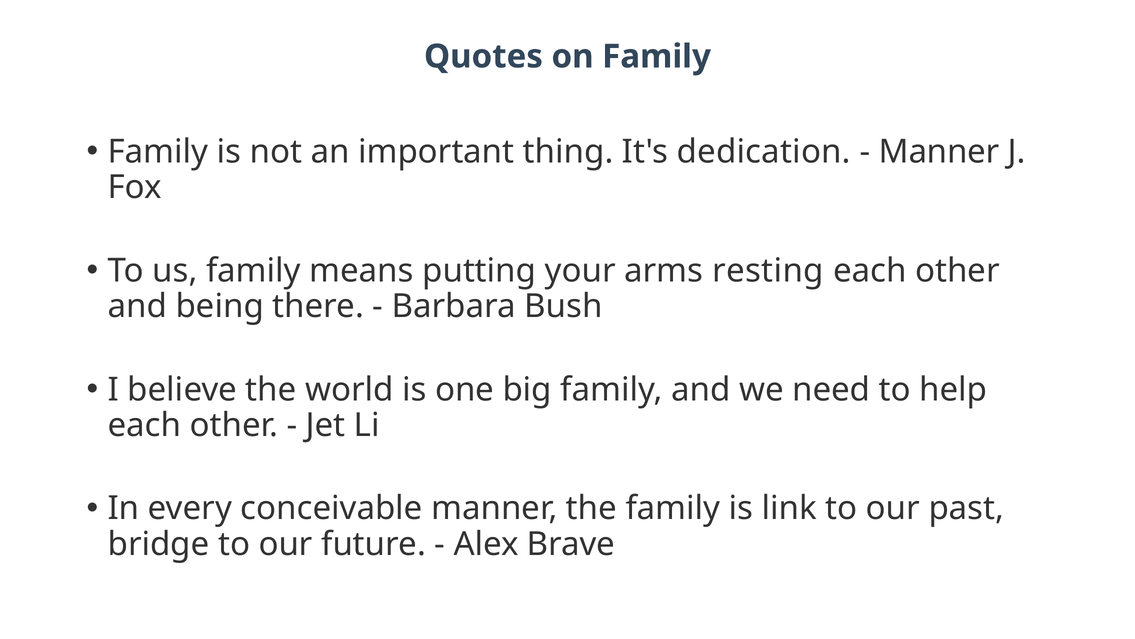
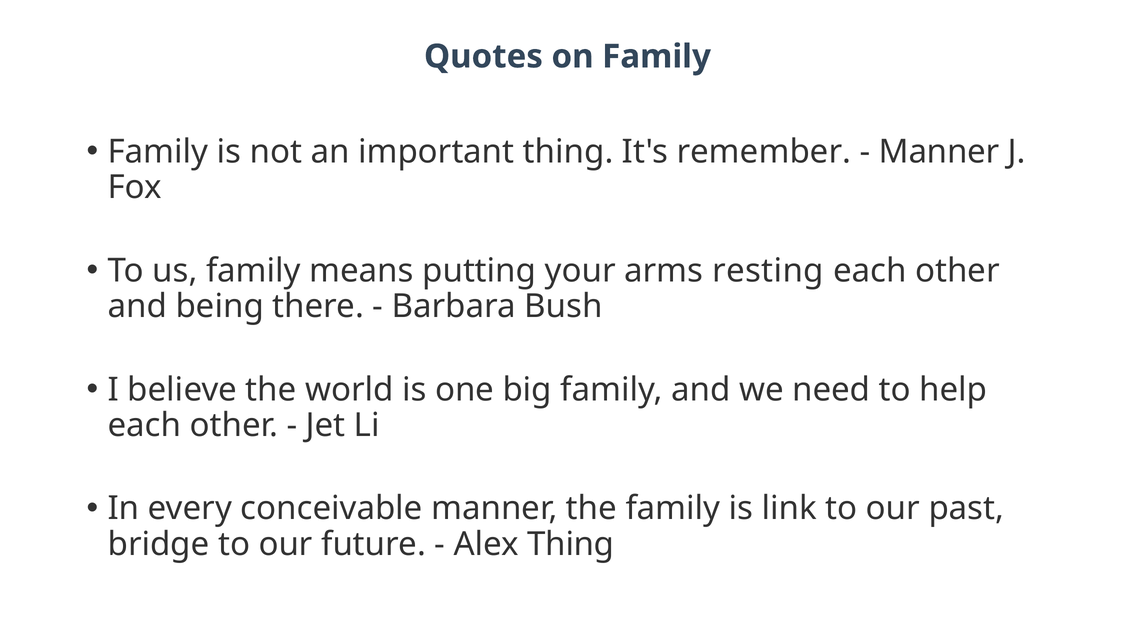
dedication: dedication -> remember (764, 151)
Alex Brave: Brave -> Thing (571, 544)
